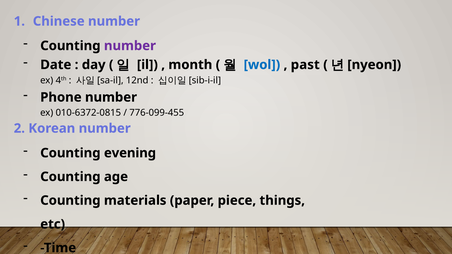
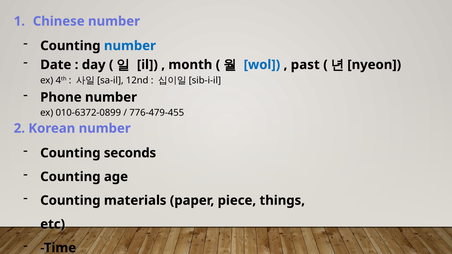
number colour: purple -> blue (130, 46)
010-6372-0815: 010-6372-0815 -> 010-6372-0899 (88, 113)
776-099-455: 776-099-455 -> 776-479-455 (157, 113)
evening: evening -> seconds (130, 153)
